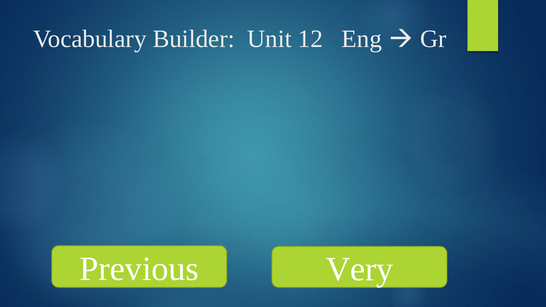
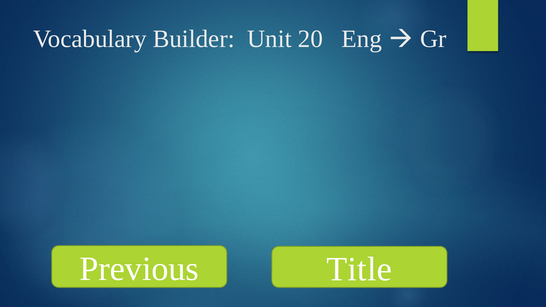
12: 12 -> 20 (310, 39)
Very: Very -> Title (359, 269)
